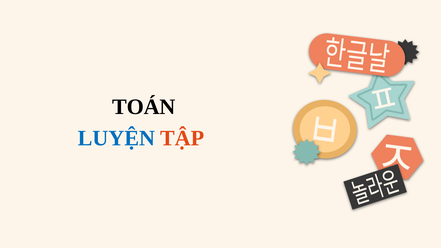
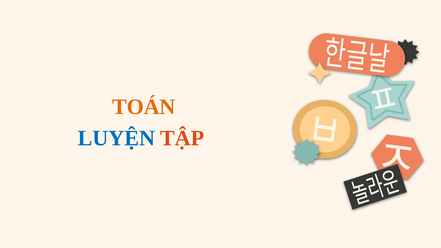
TOÁN colour: black -> orange (144, 107)
